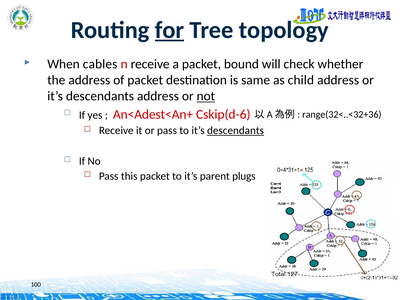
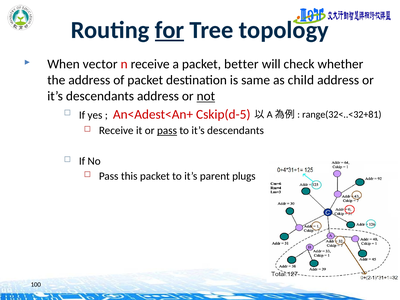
cables: cables -> vector (100, 64)
bound: bound -> better (241, 64)
Cskip(d-6: Cskip(d-6 -> Cskip(d-5 (223, 114)
range(32<..<32+36: range(32<..<32+36 -> range(32<..<32+81 (342, 115)
pass underline: none -> present (167, 131)
descendants underline: present -> none (236, 131)
